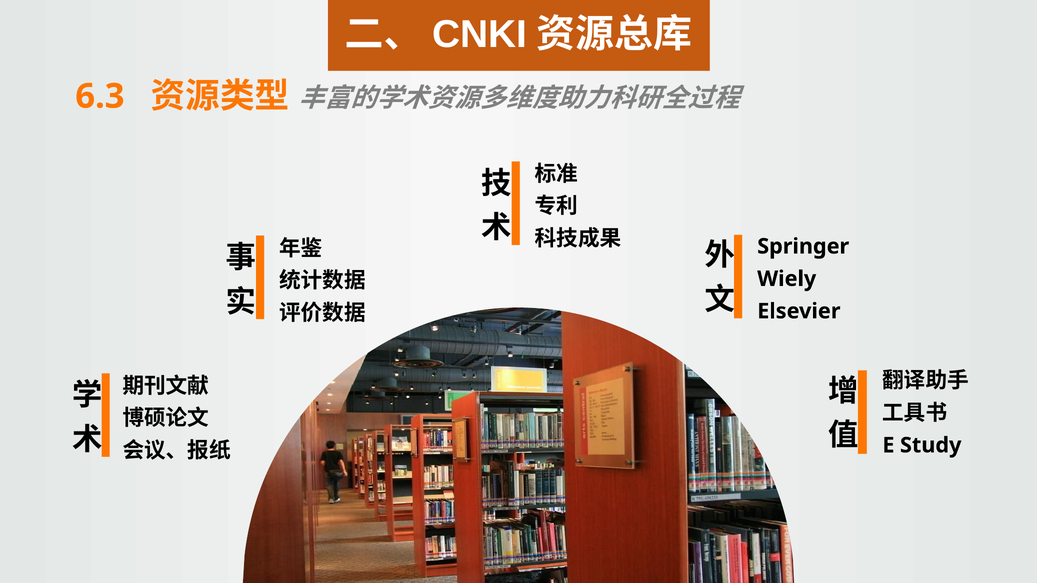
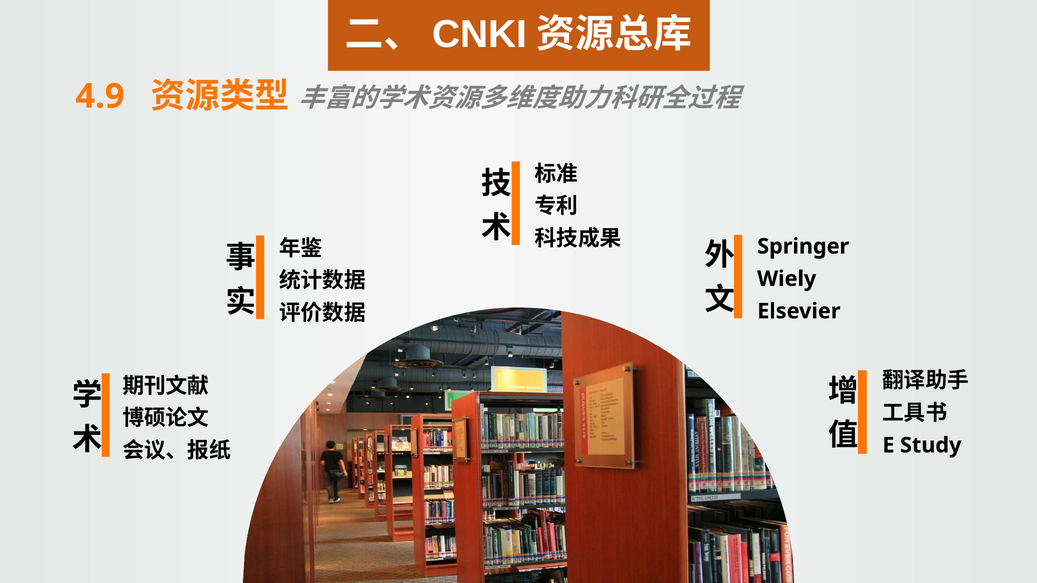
6.3: 6.3 -> 4.9 (100, 96)
